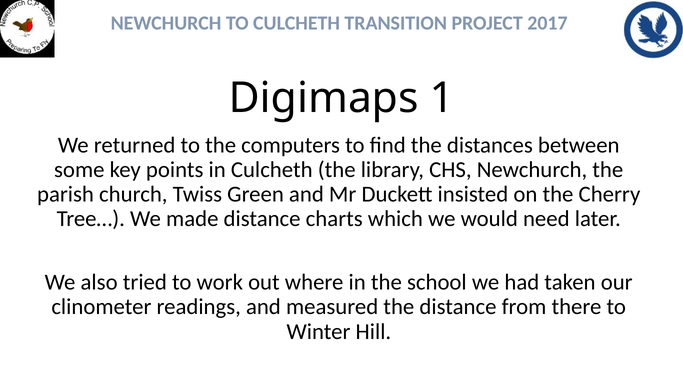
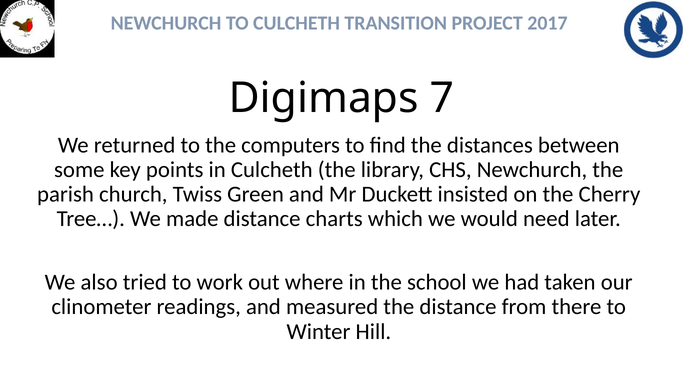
1: 1 -> 7 (442, 98)
